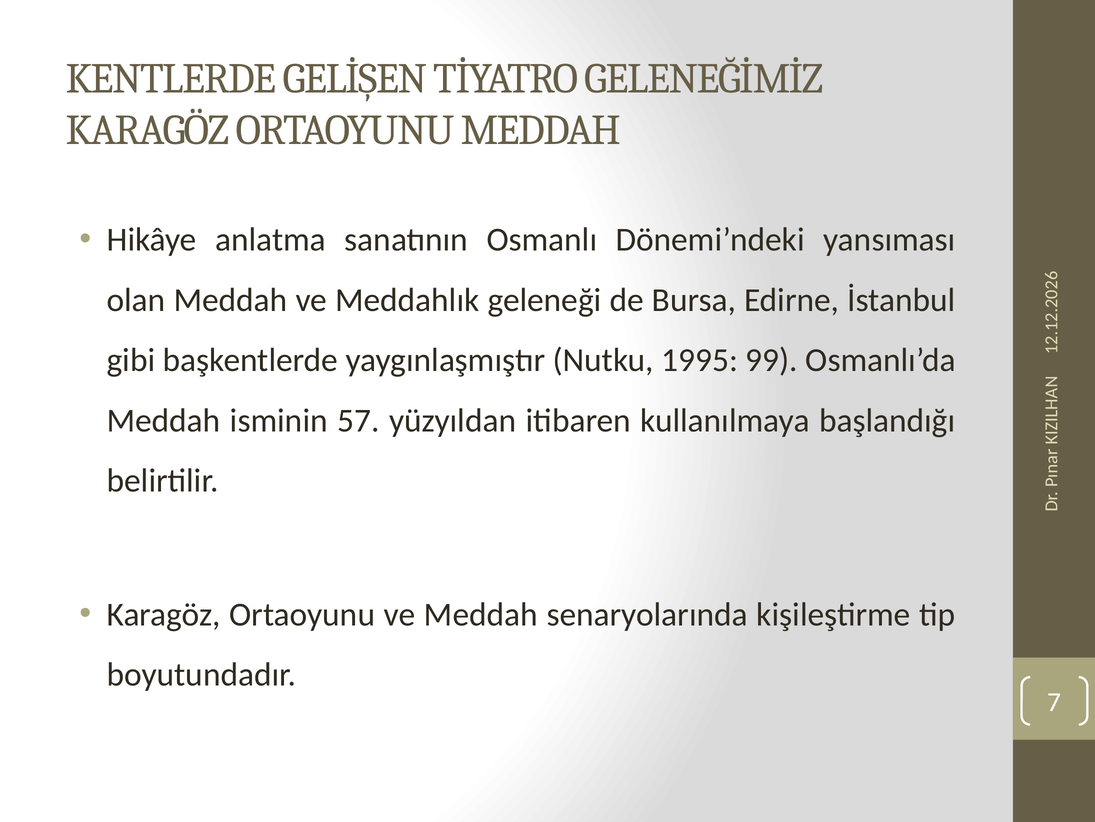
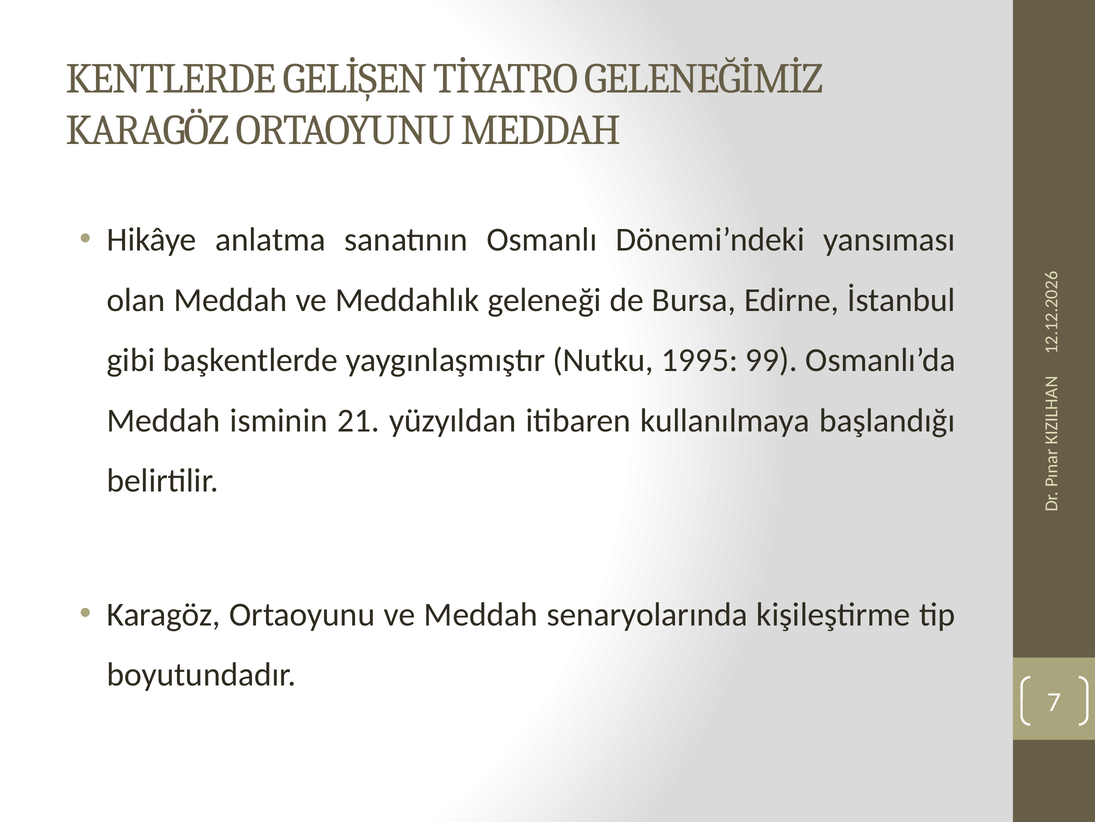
57: 57 -> 21 (358, 420)
